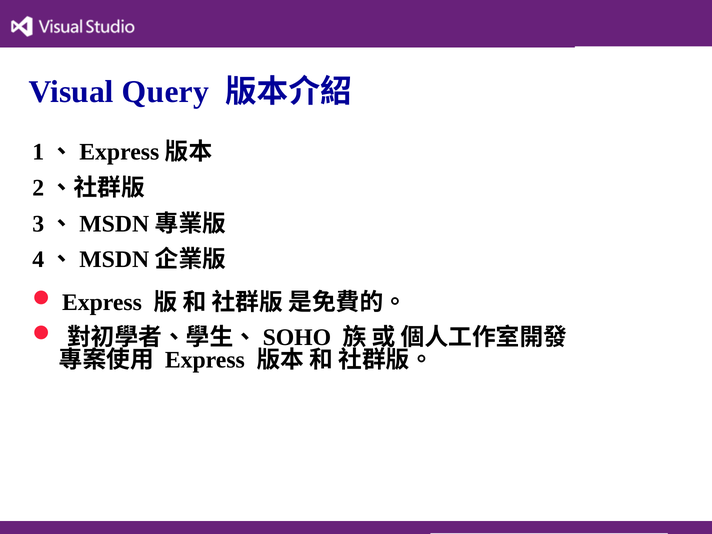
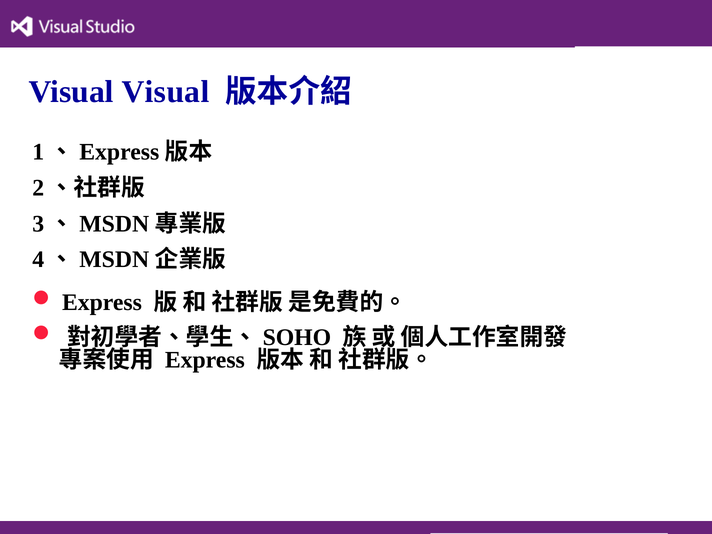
Visual Query: Query -> Visual (165, 92)
